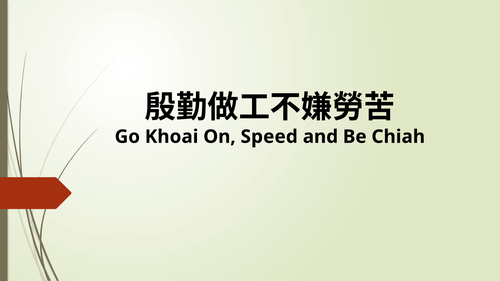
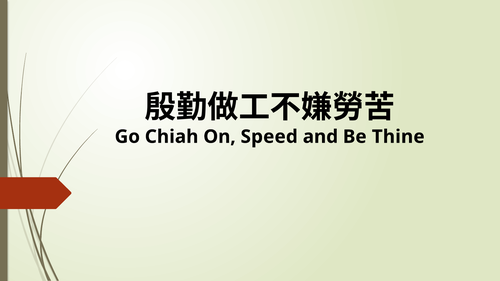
Khoai: Khoai -> Chiah (172, 137)
Chiah: Chiah -> Thine (398, 137)
